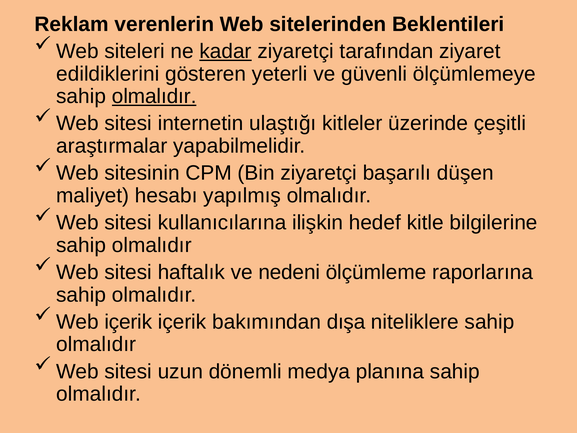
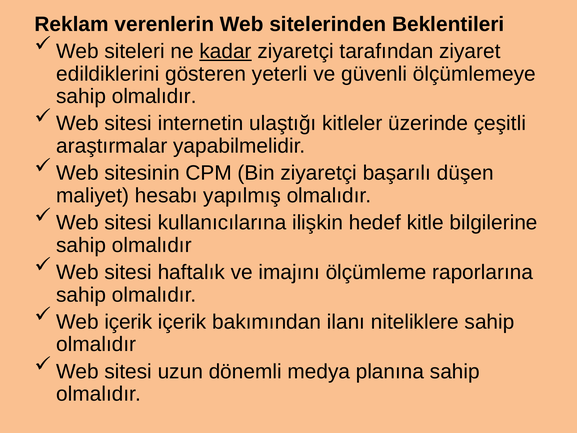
olmalıdır underline: present -> none (154, 96)
nedeni: nedeni -> imajını (289, 272)
dışa: dışa -> ilanı (346, 322)
